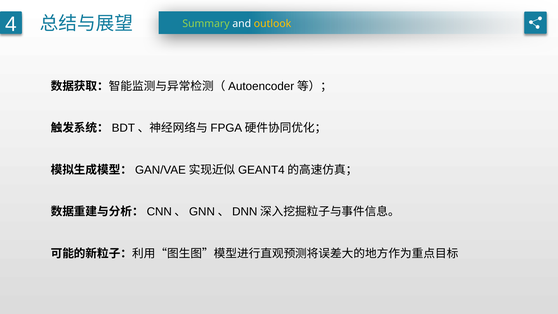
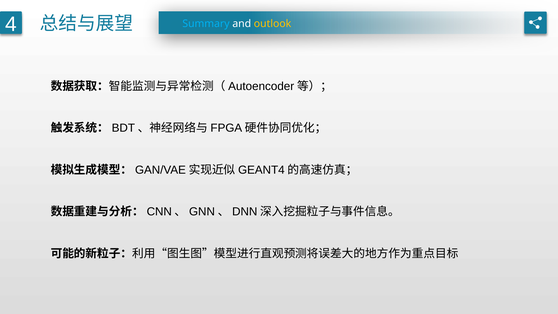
Summary colour: light green -> light blue (206, 24)
